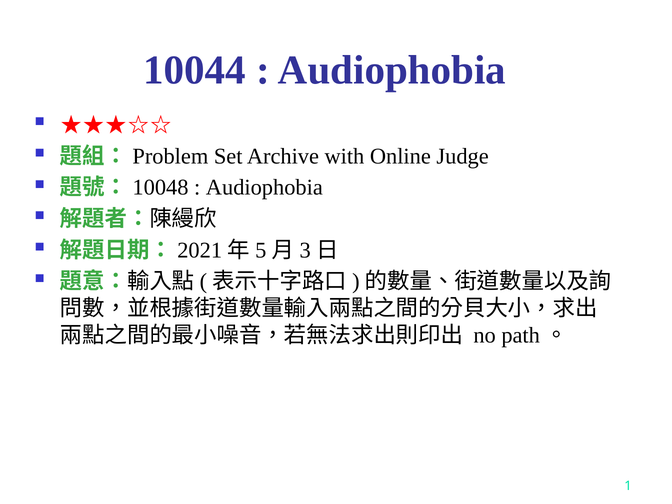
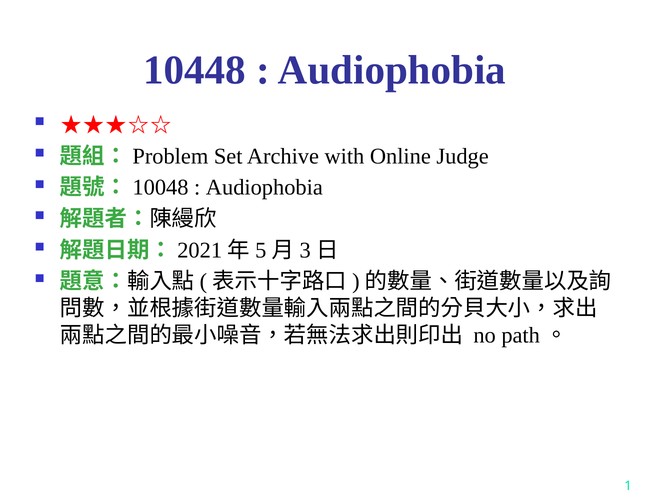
10044: 10044 -> 10448 (195, 70)
